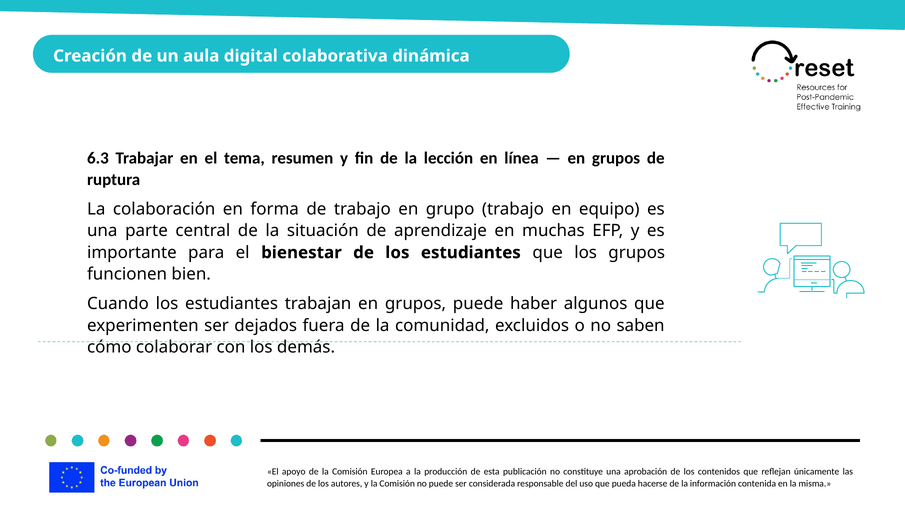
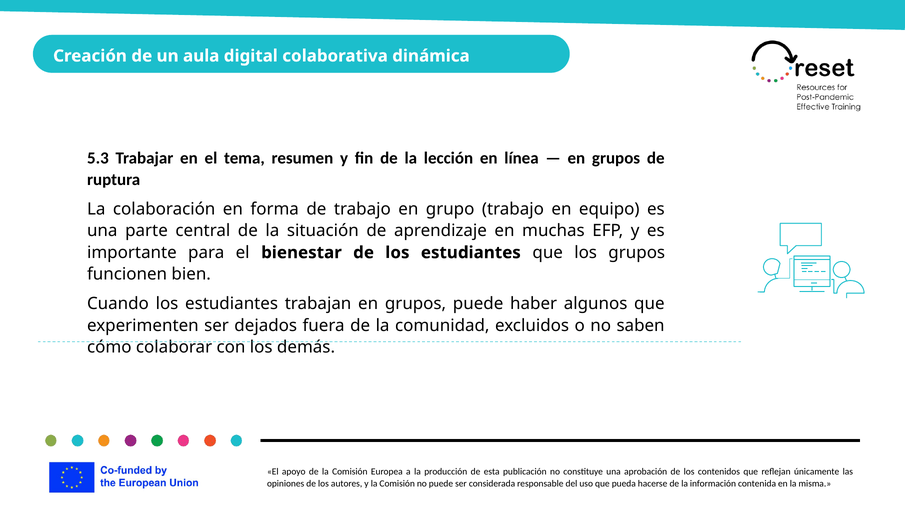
6.3: 6.3 -> 5.3 (98, 158)
